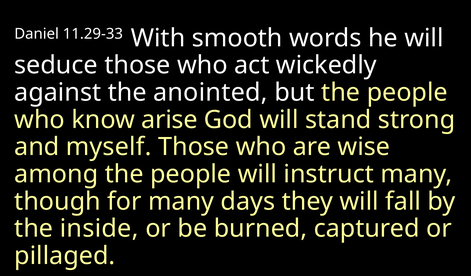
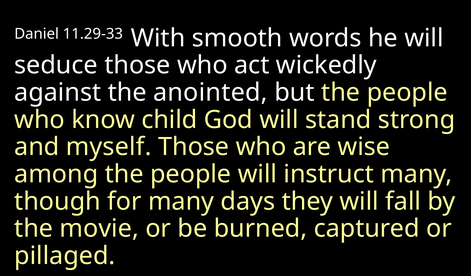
arise: arise -> child (169, 120)
inside: inside -> movie (99, 229)
